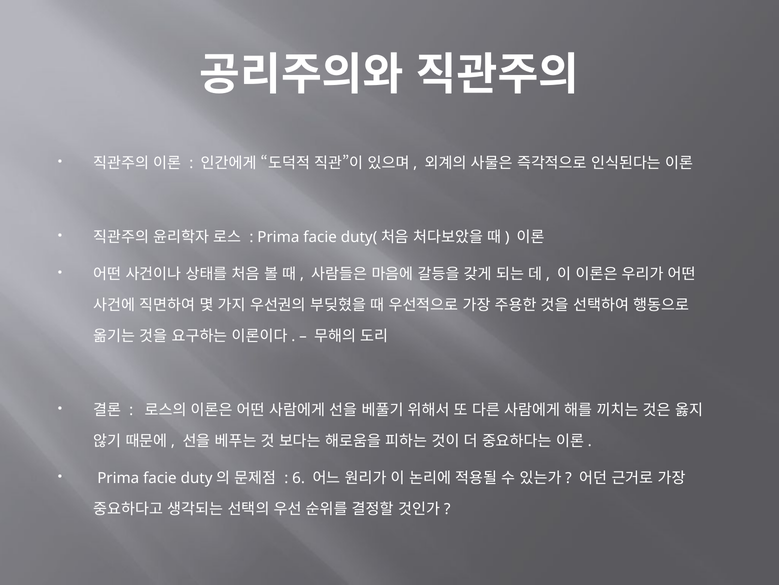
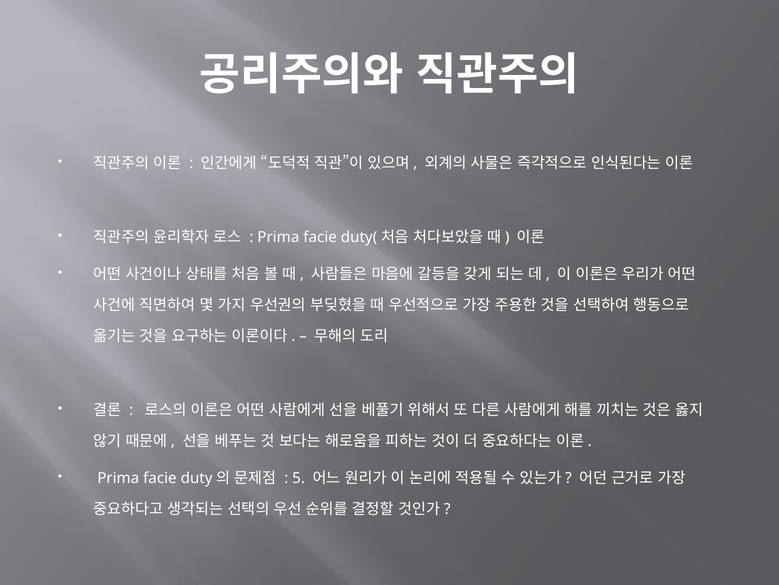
6: 6 -> 5 (299, 478)
